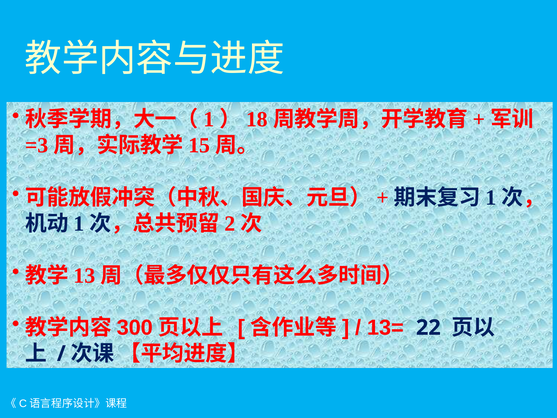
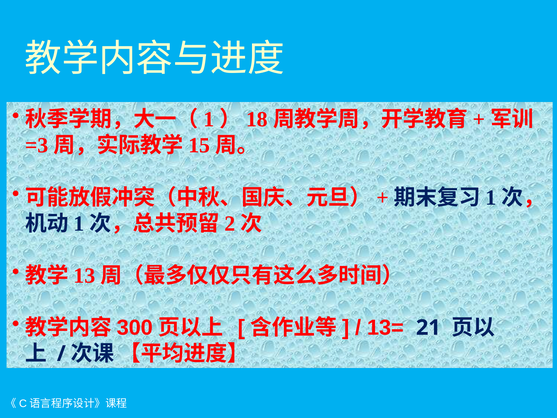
22: 22 -> 21 (428, 327)
